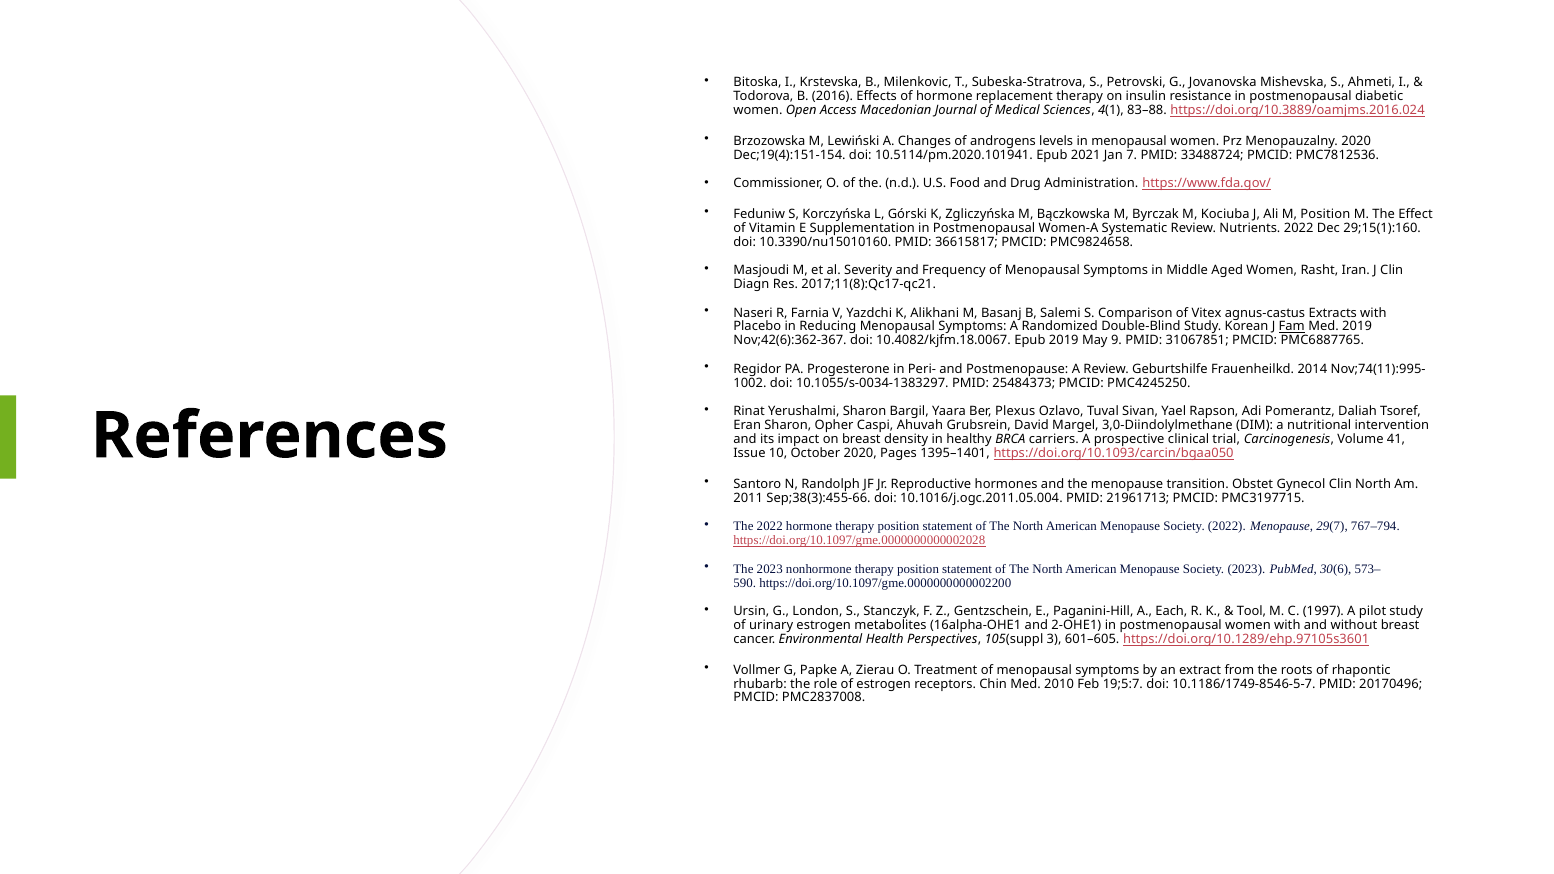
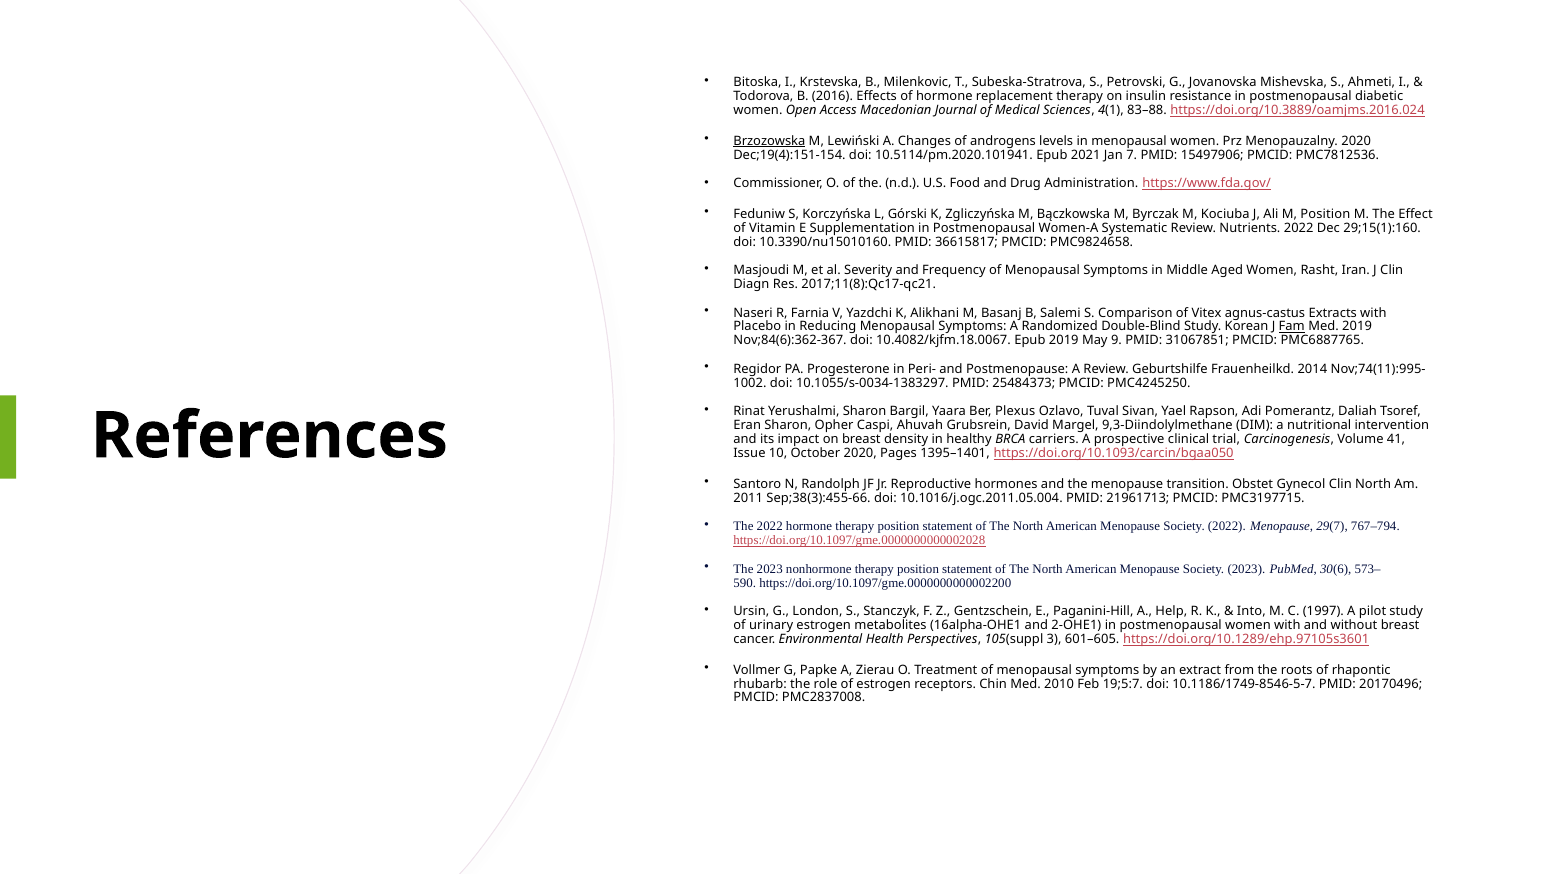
Brzozowska underline: none -> present (769, 141)
33488724: 33488724 -> 15497906 (1212, 155)
Nov;42(6):362-367: Nov;42(6):362-367 -> Nov;84(6):362-367 (790, 341)
3,0-Diindolylmethane: 3,0-Diindolylmethane -> 9,3-Diindolylmethane (1167, 426)
Each: Each -> Help (1171, 611)
Tool: Tool -> Into (1251, 611)
